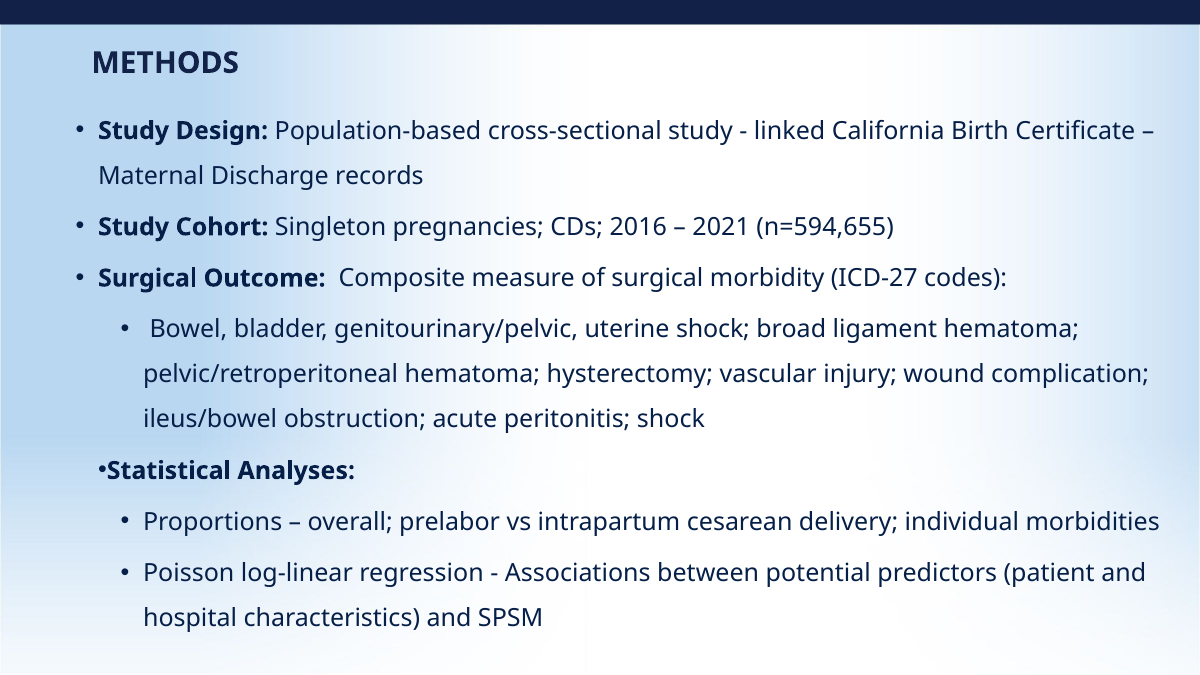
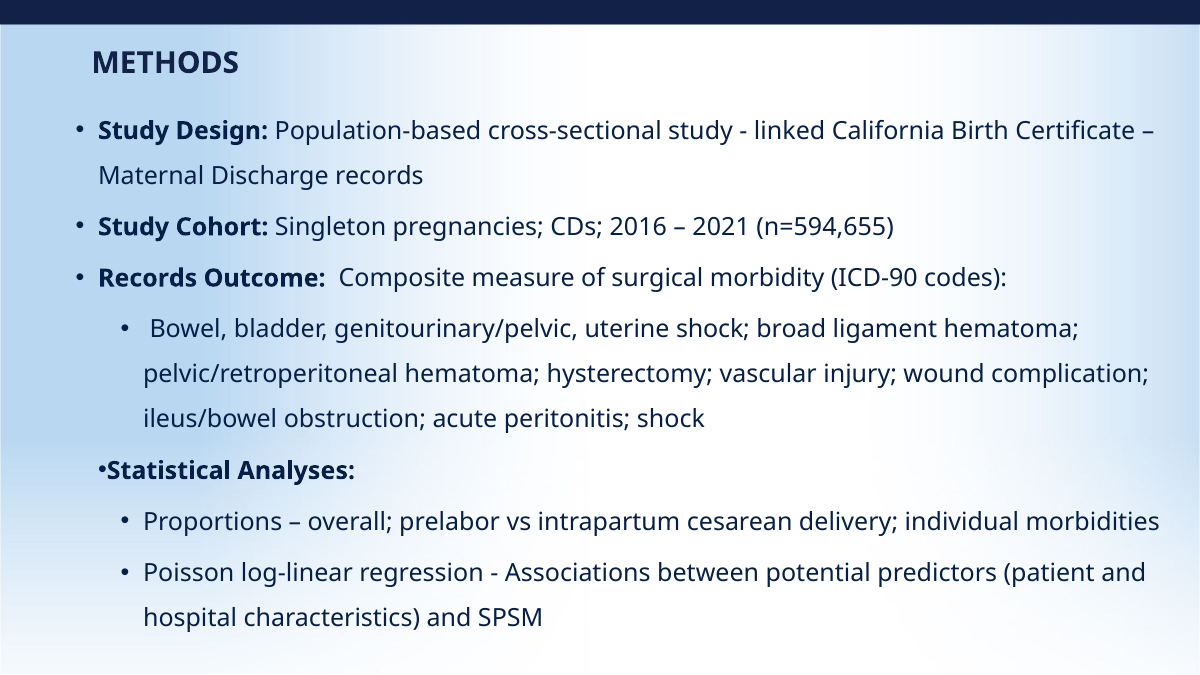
Surgical: Surgical -> Records (148, 278)
ICD-27: ICD-27 -> ICD-90 (874, 278)
